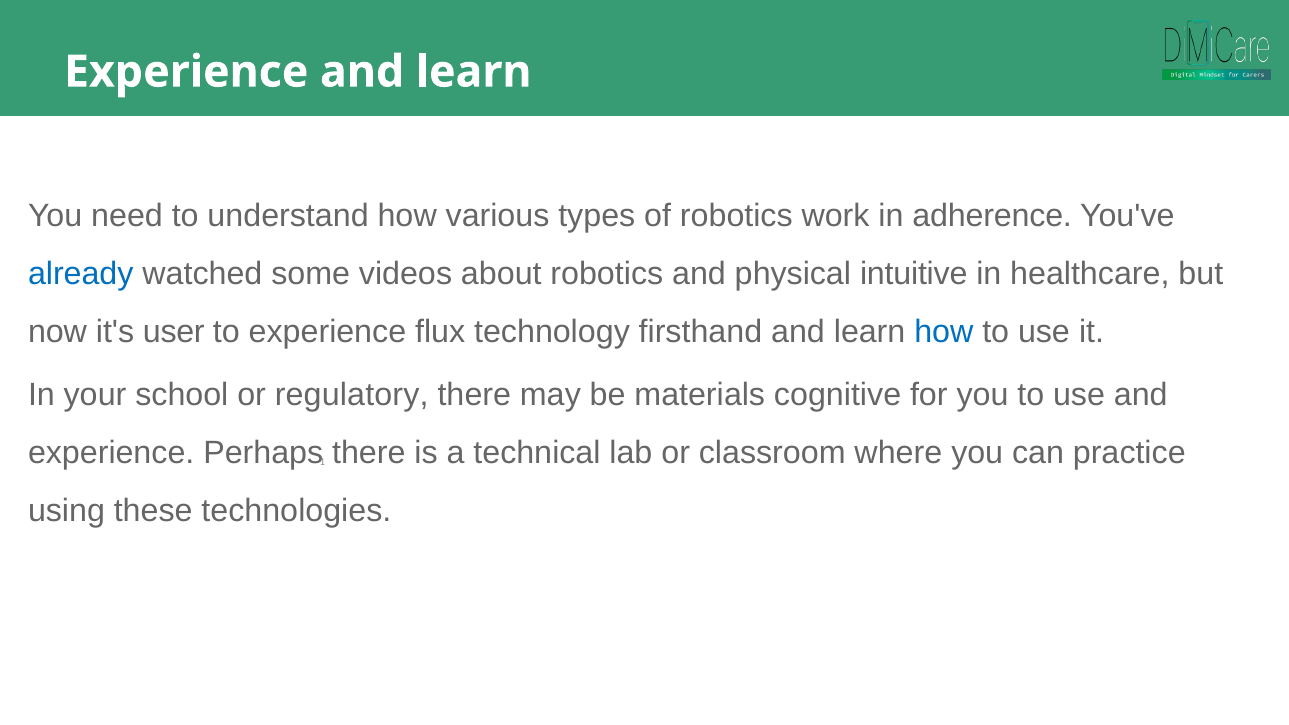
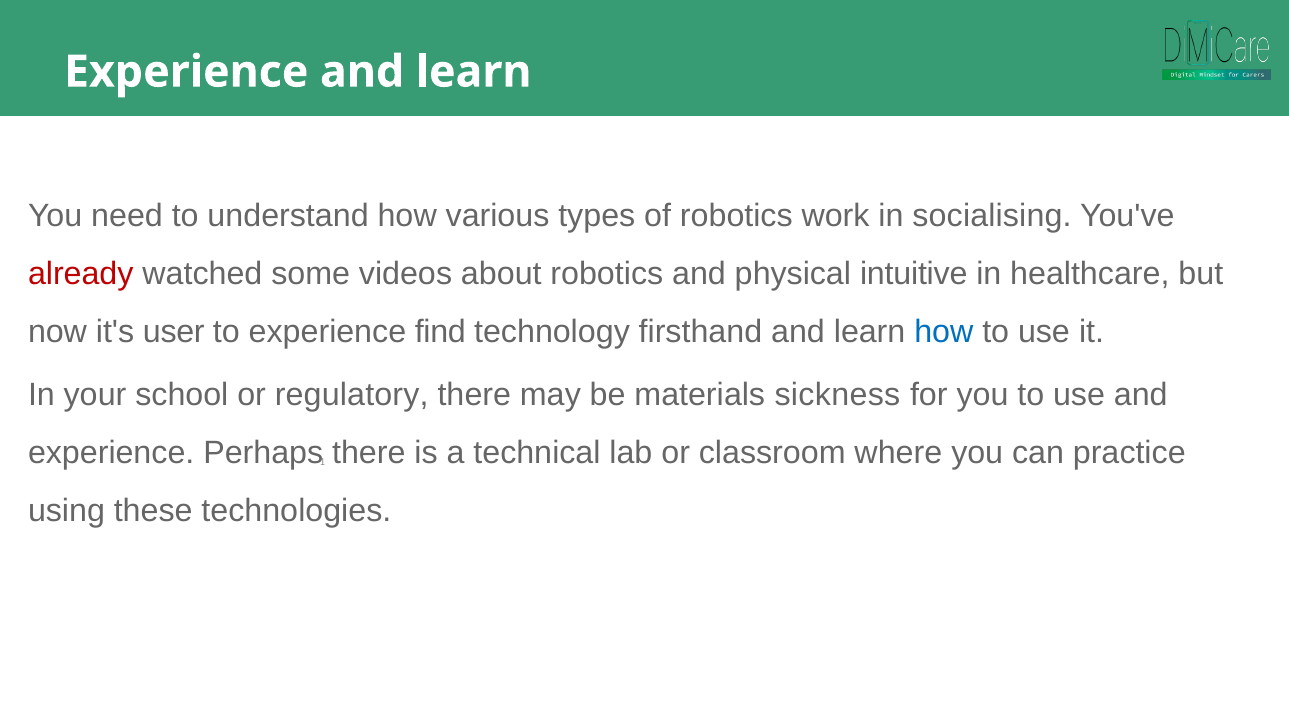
adherence: adherence -> socialising (992, 216)
already colour: blue -> red (81, 274)
flux: flux -> find (440, 332)
cognitive: cognitive -> sickness (837, 395)
